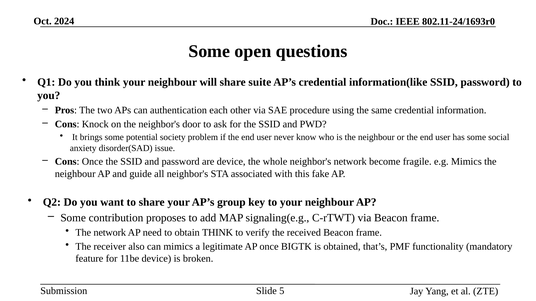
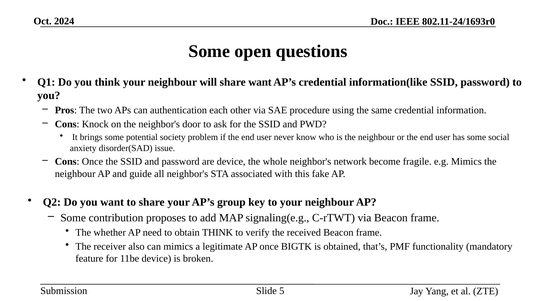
share suite: suite -> want (260, 82)
The network: network -> whether (110, 233)
